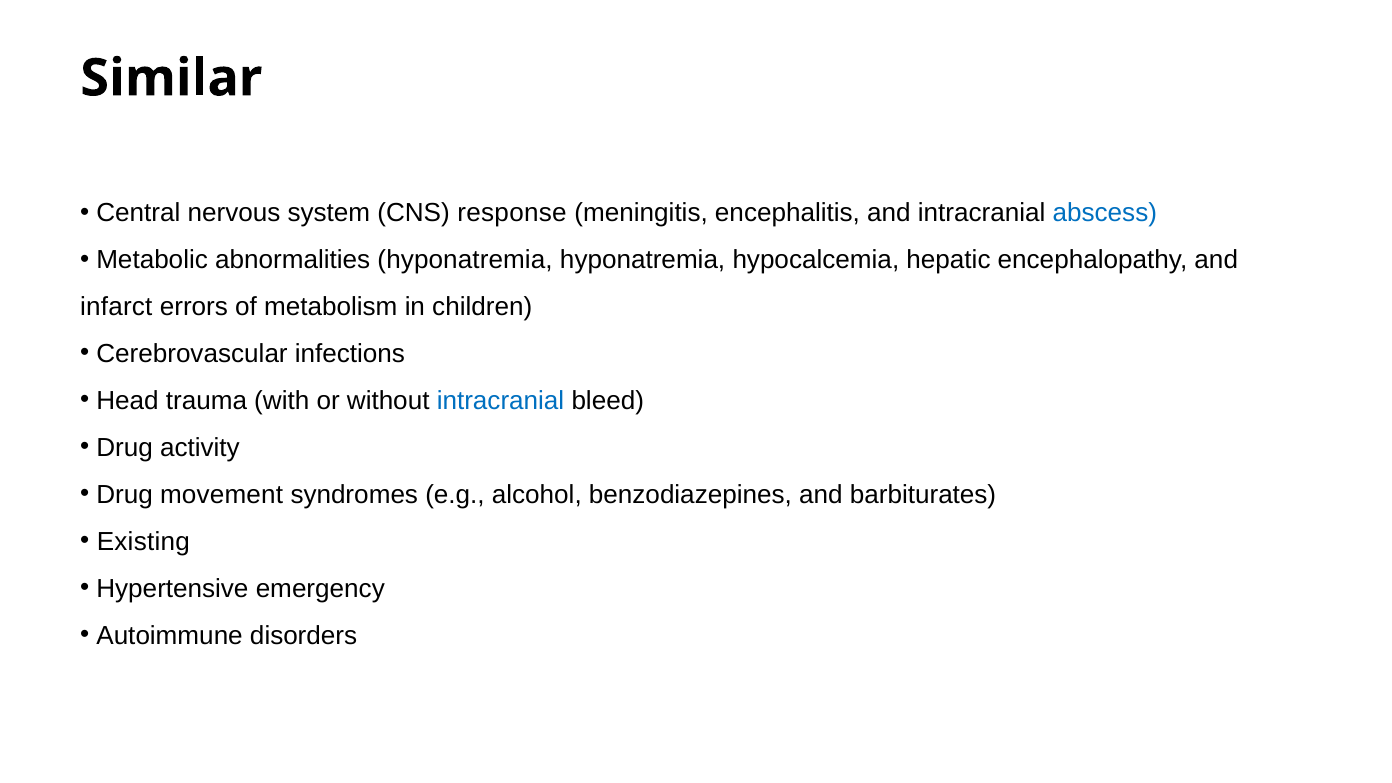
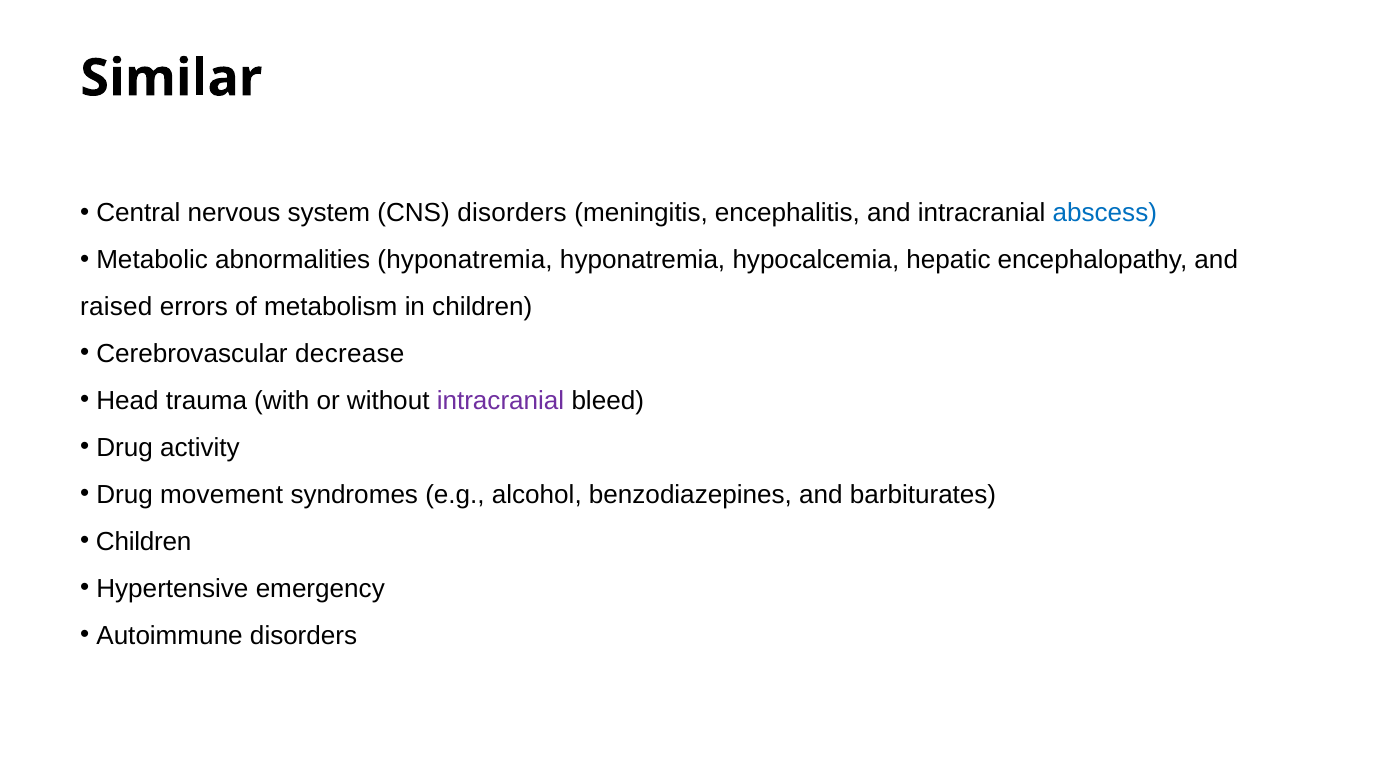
CNS response: response -> disorders (512, 213)
infarct: infarct -> raised (116, 307)
infections: infections -> decrease (350, 354)
intracranial colour: blue -> purple (501, 401)
Existing: Existing -> Children (144, 542)
